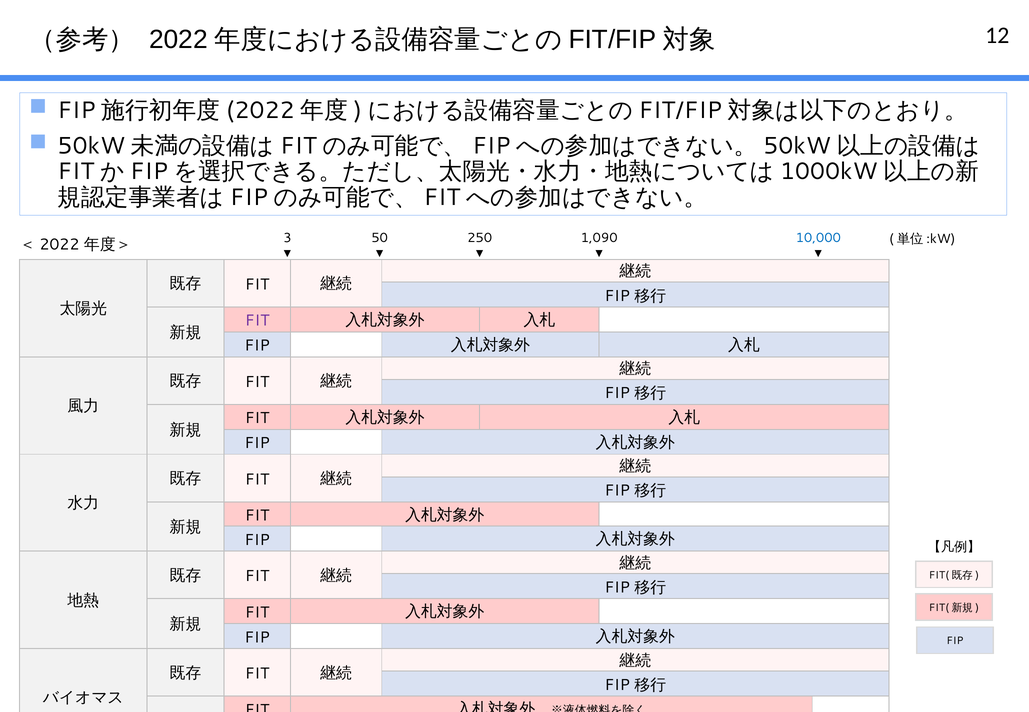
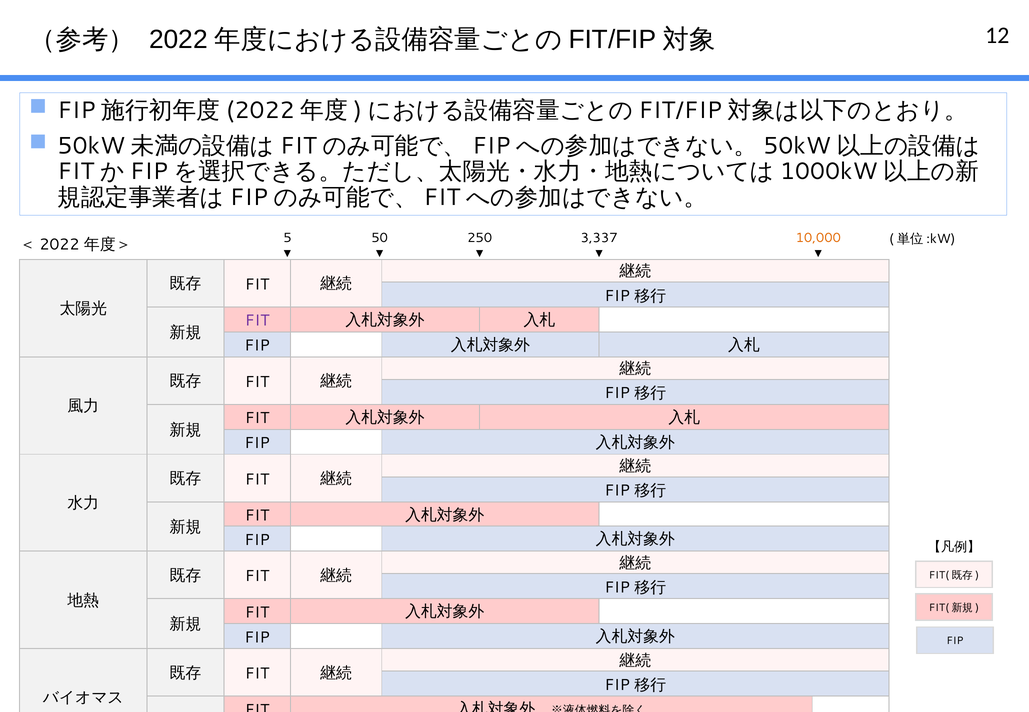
1,090: 1,090 -> 3,337 (599, 238)
10,000 colour: blue -> orange (818, 238)
3: 3 -> 5 (288, 238)
